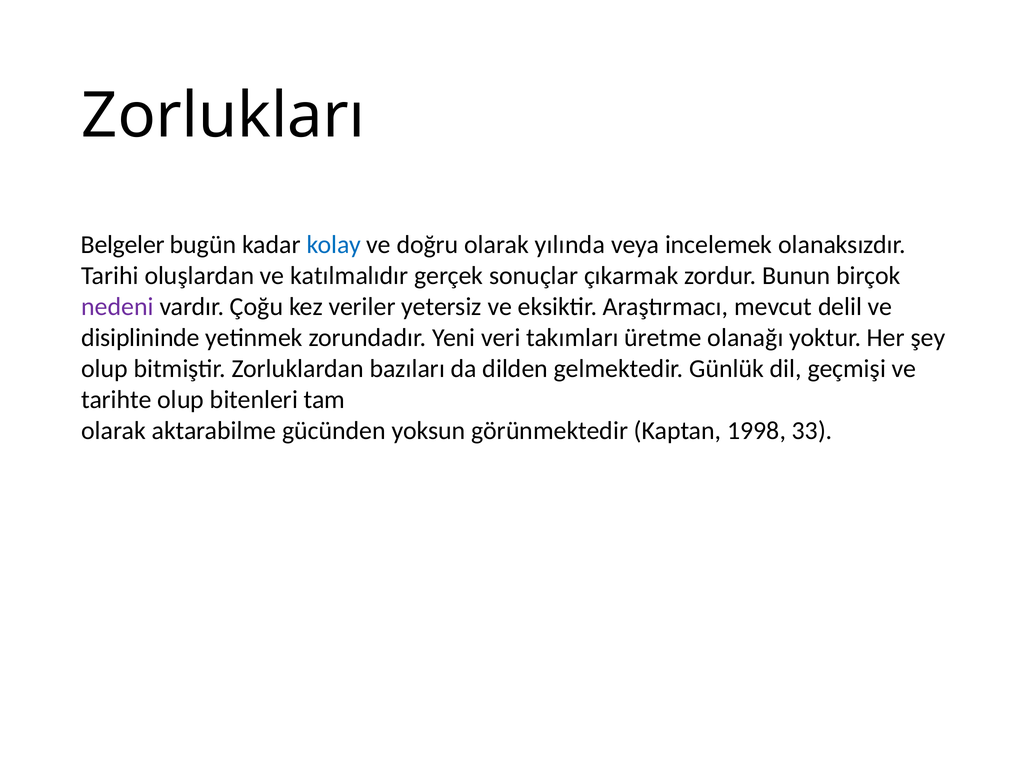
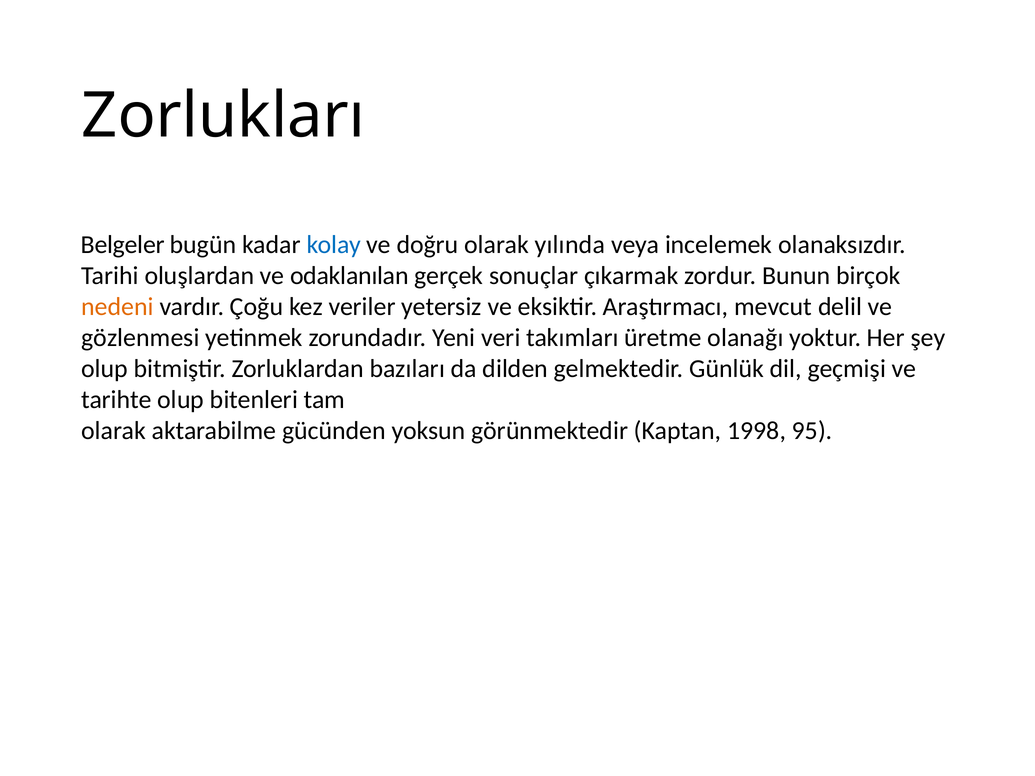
katılmalıdır: katılmalıdır -> odaklanılan (349, 276)
nedeni colour: purple -> orange (117, 307)
disiplininde: disiplininde -> gözlenmesi (140, 338)
33: 33 -> 95 (812, 431)
